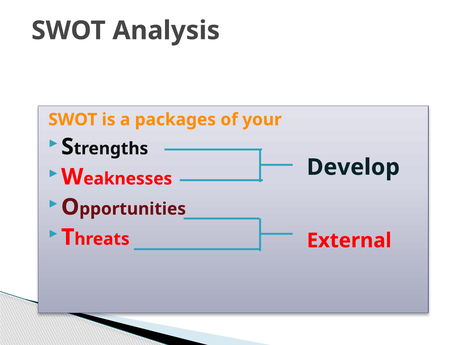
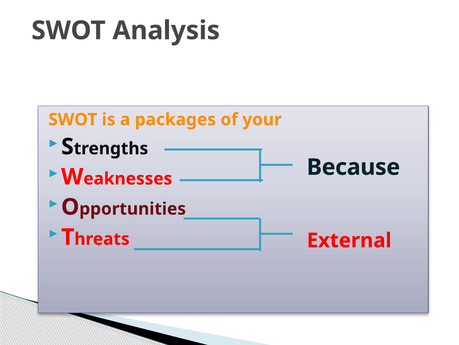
Develop: Develop -> Because (353, 167)
